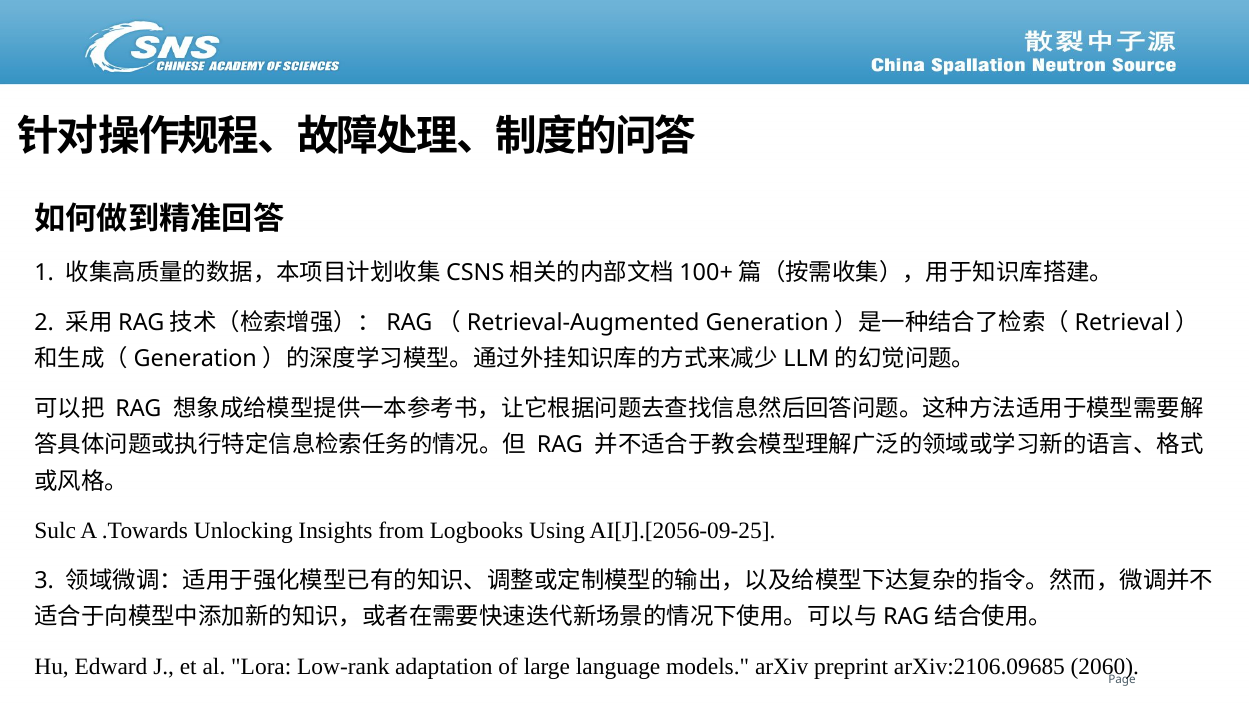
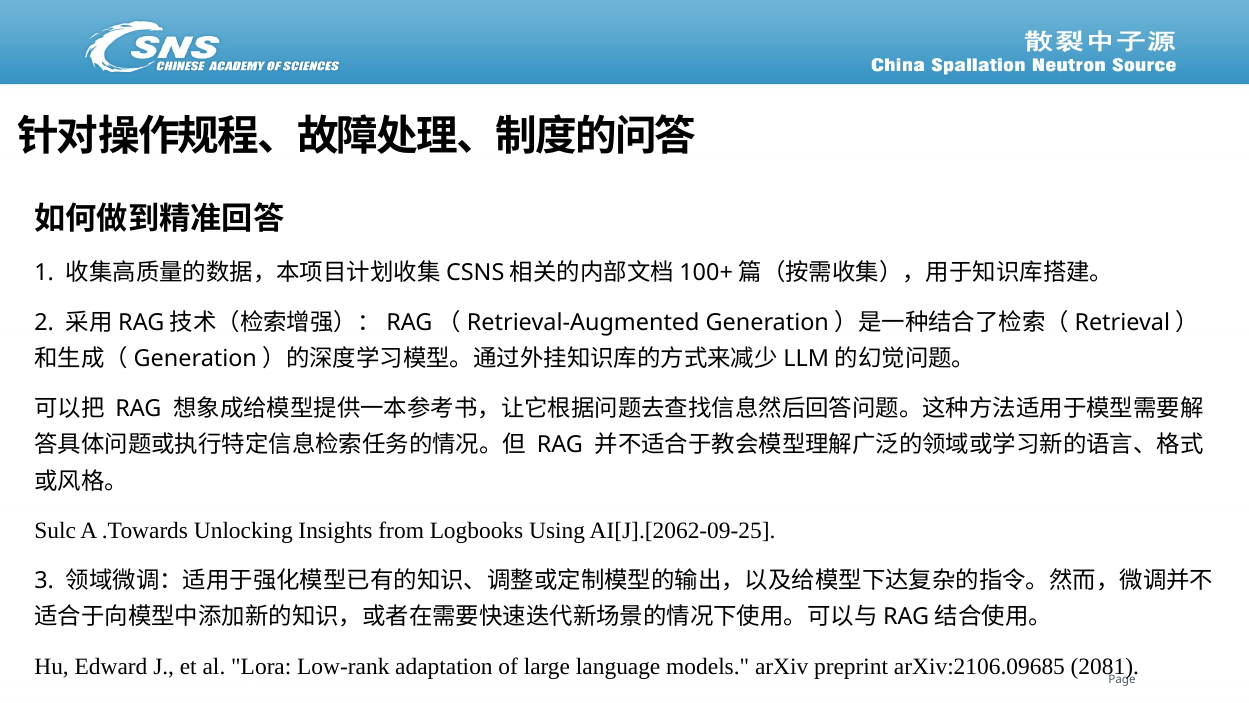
AI[J].[2056-09-25: AI[J].[2056-09-25 -> AI[J].[2062-09-25 (683, 531)
2060: 2060 -> 2081 (1105, 666)
